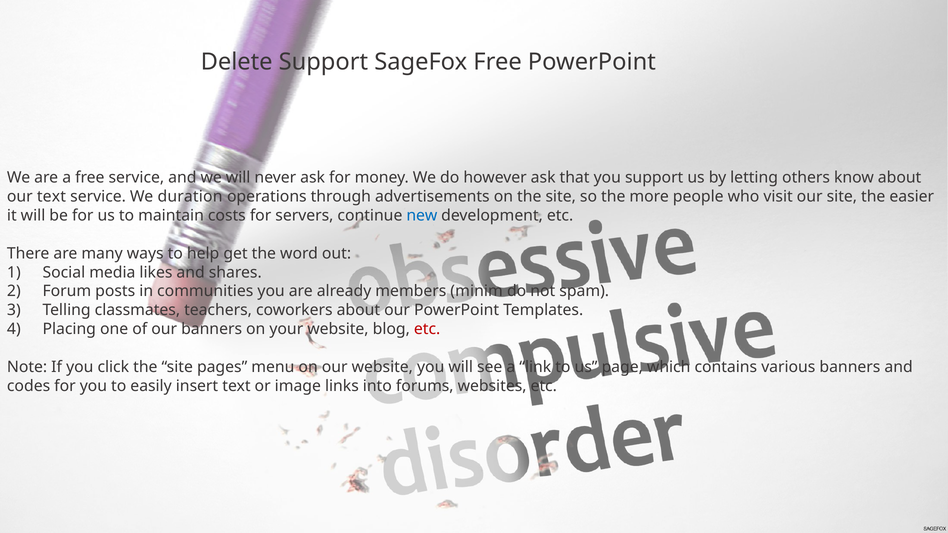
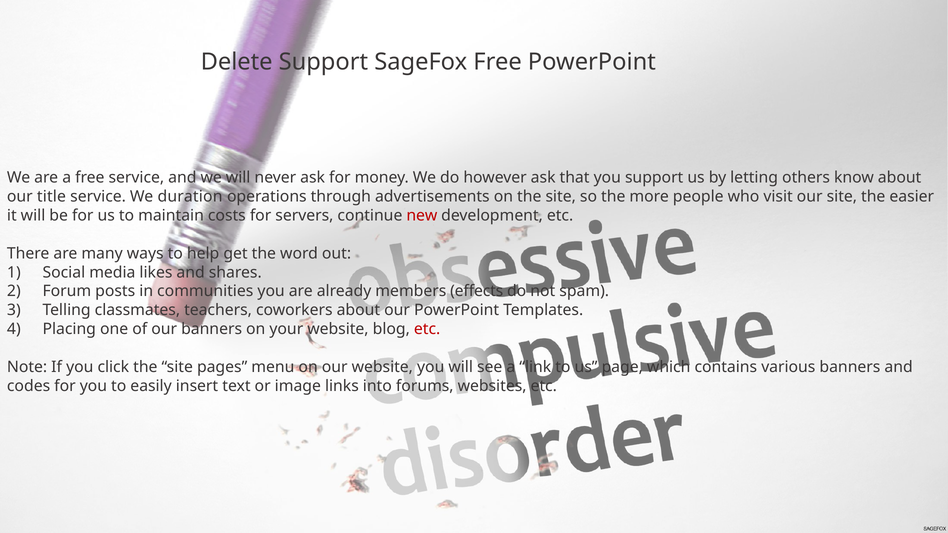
our text: text -> title (51, 197)
new colour: blue -> red (422, 216)
minim: minim -> effects (477, 291)
